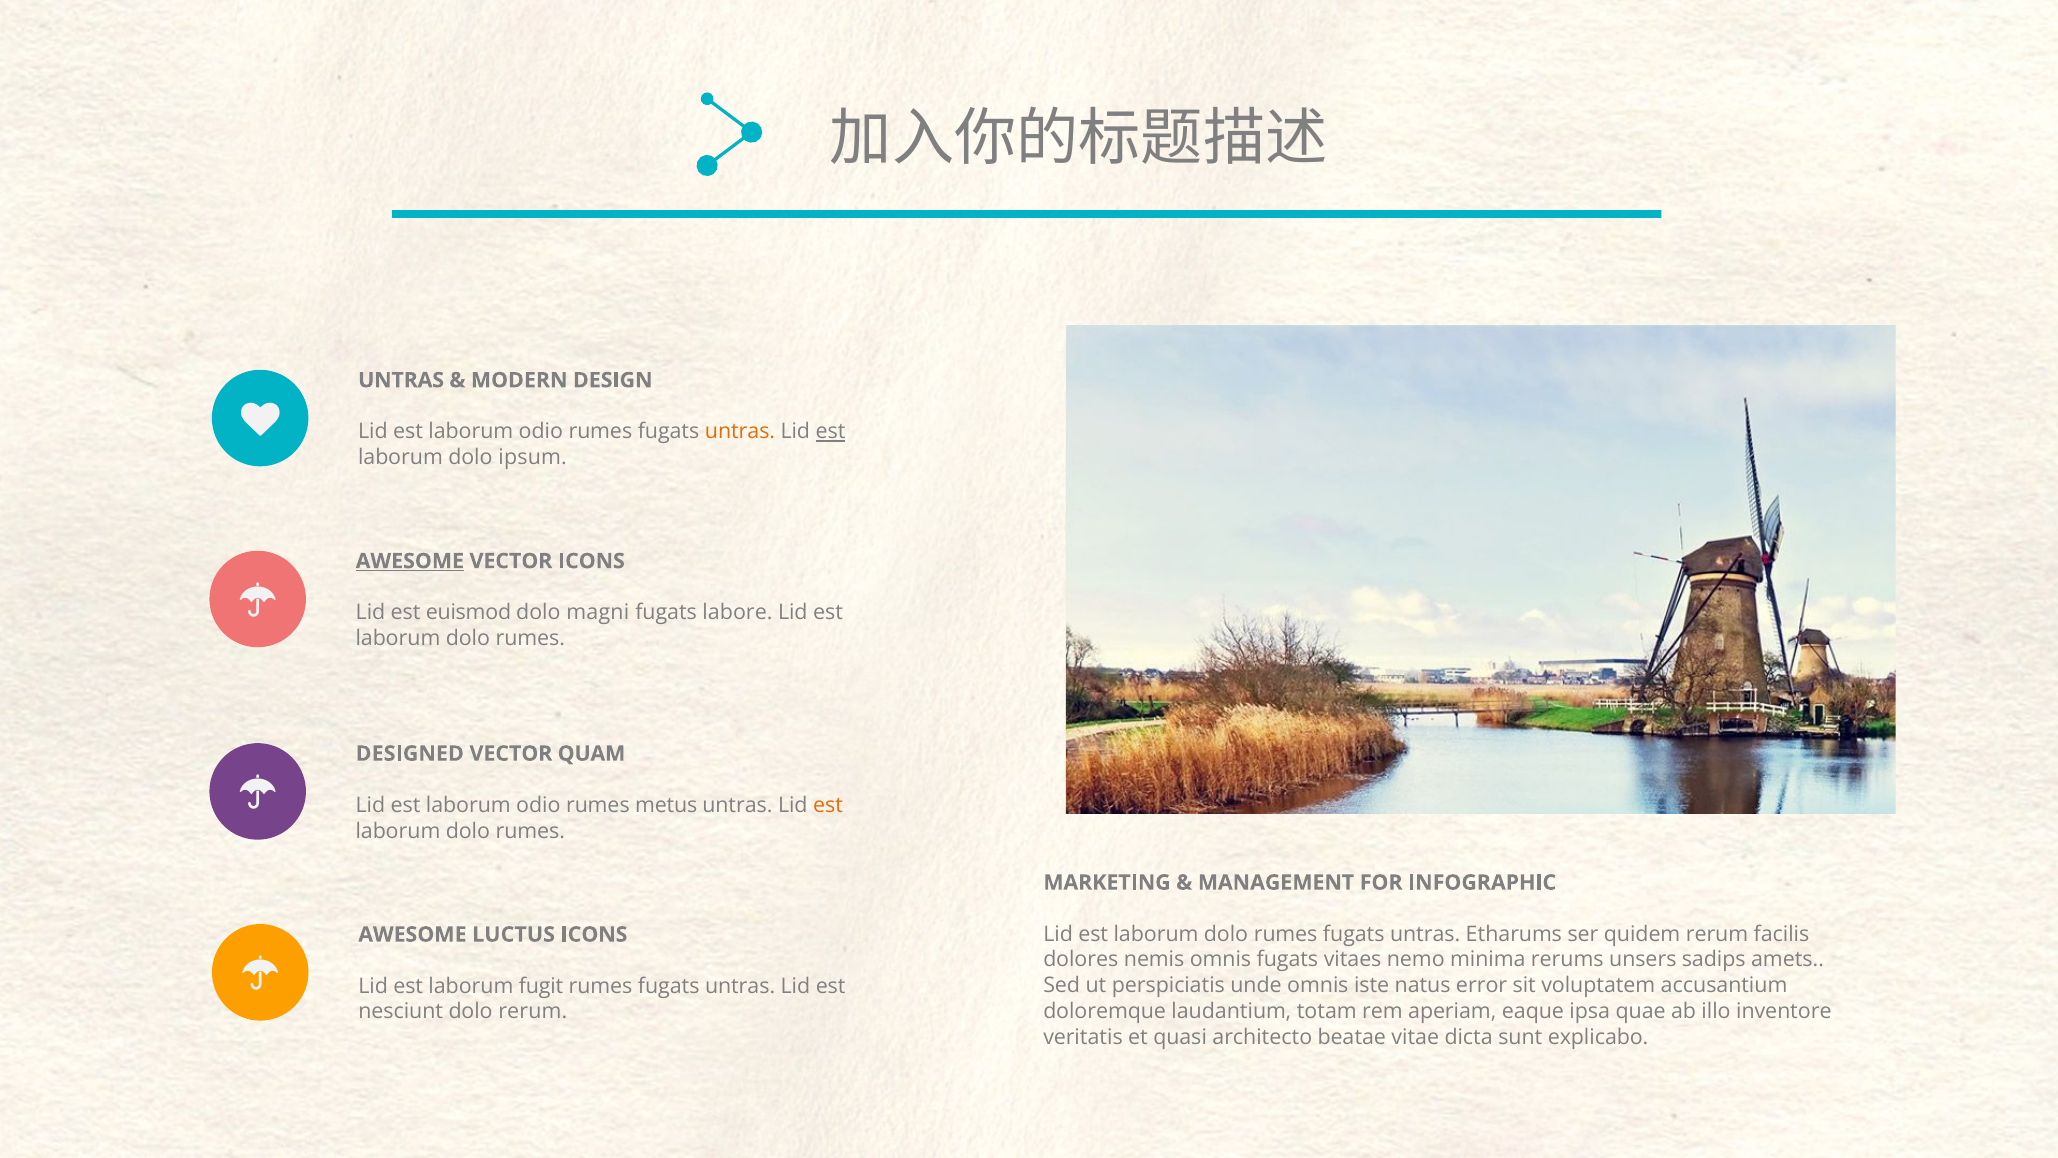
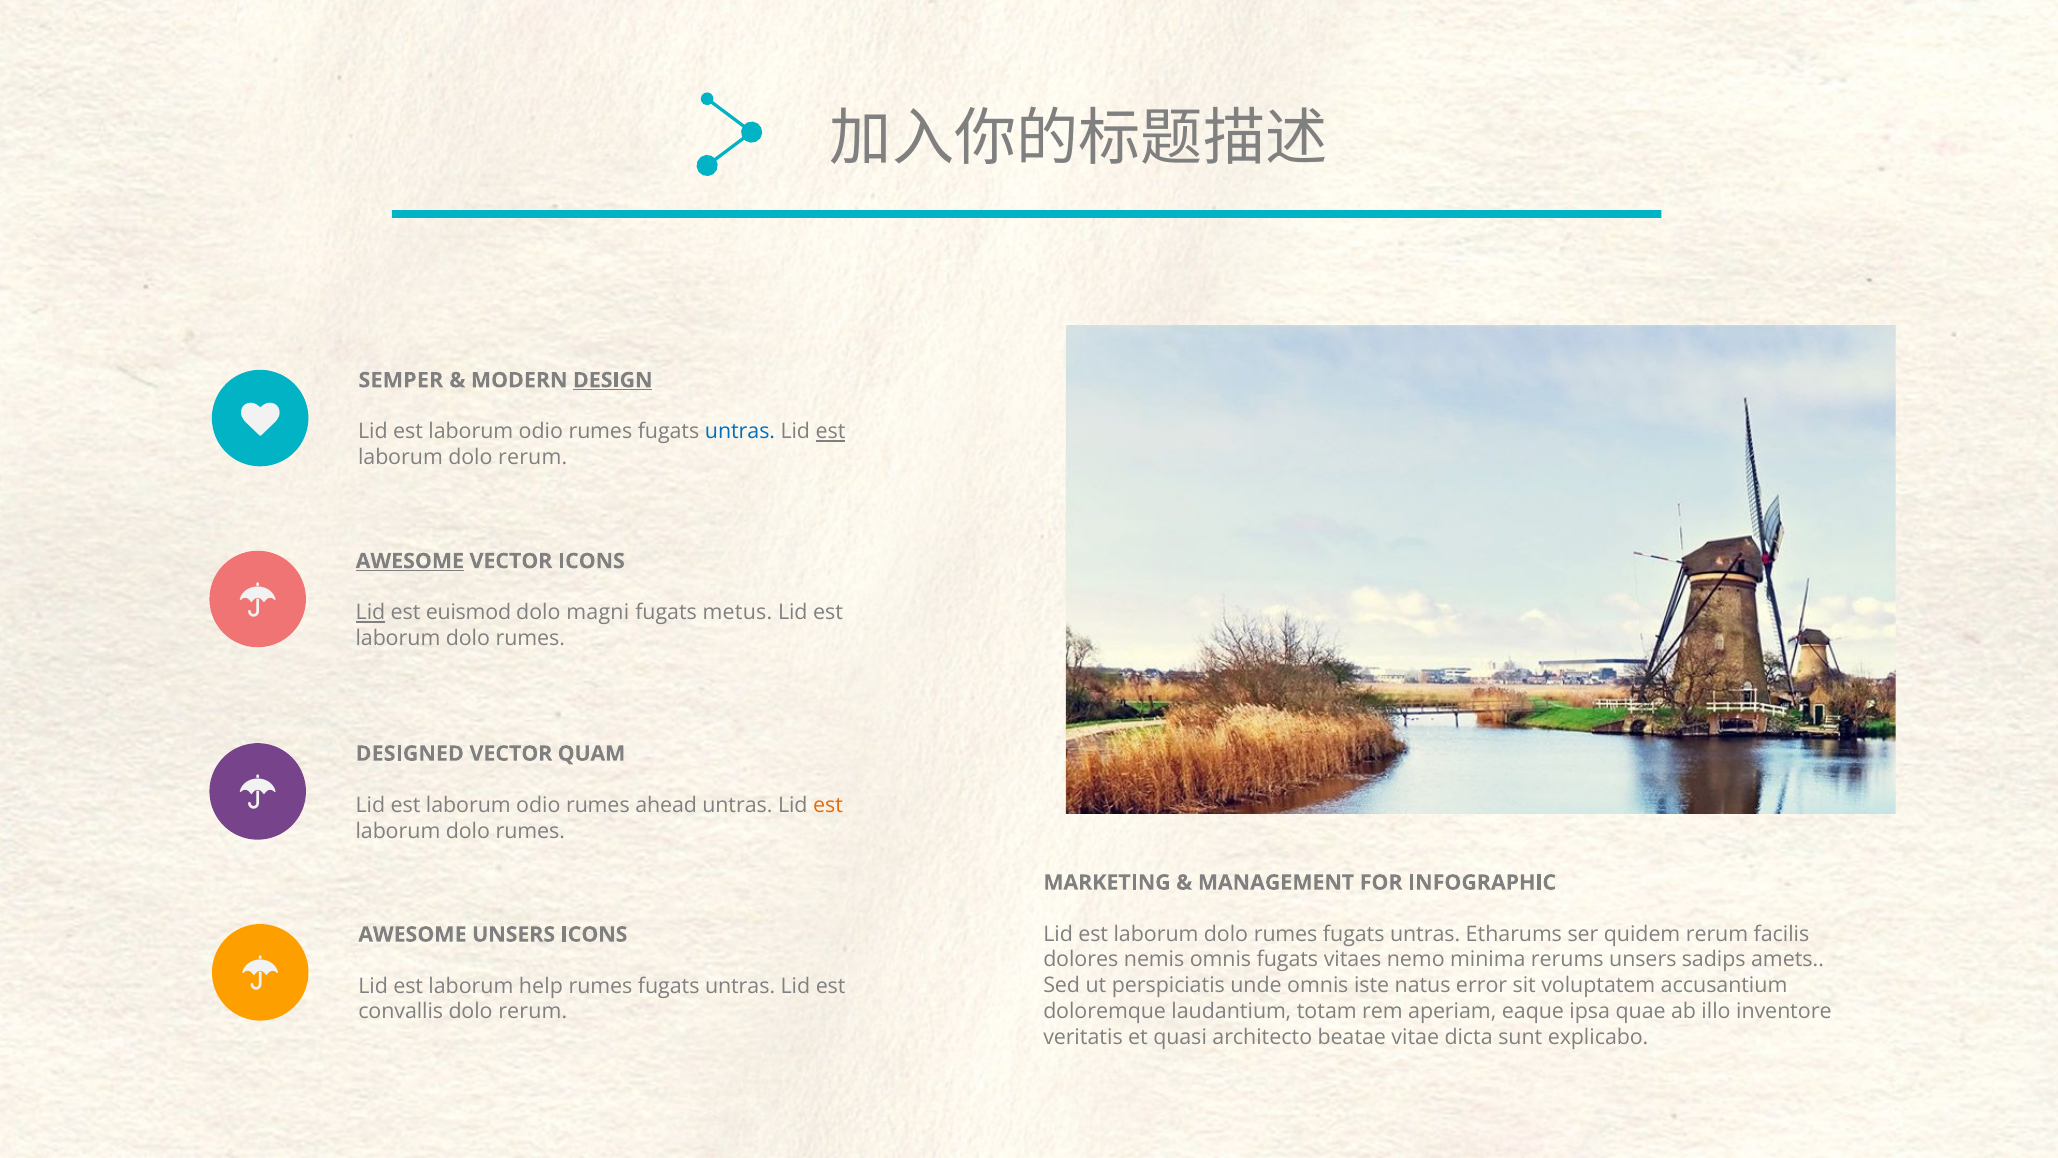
UNTRAS: UNTRAS -> SEMPER (401, 380)
DESIGN underline: none -> present (613, 380)
untras colour: orange -> blue (740, 432)
laborum dolo ipsum: ipsum -> rerum (533, 458)
Lid underline: none -> present (370, 613)
labore: labore -> metus (737, 613)
metus: metus -> ahead (666, 805)
AWESOME LUCTUS: LUCTUS -> UNSERS (514, 935)
fugit: fugit -> help (541, 986)
nesciunt: nesciunt -> convallis (401, 1012)
